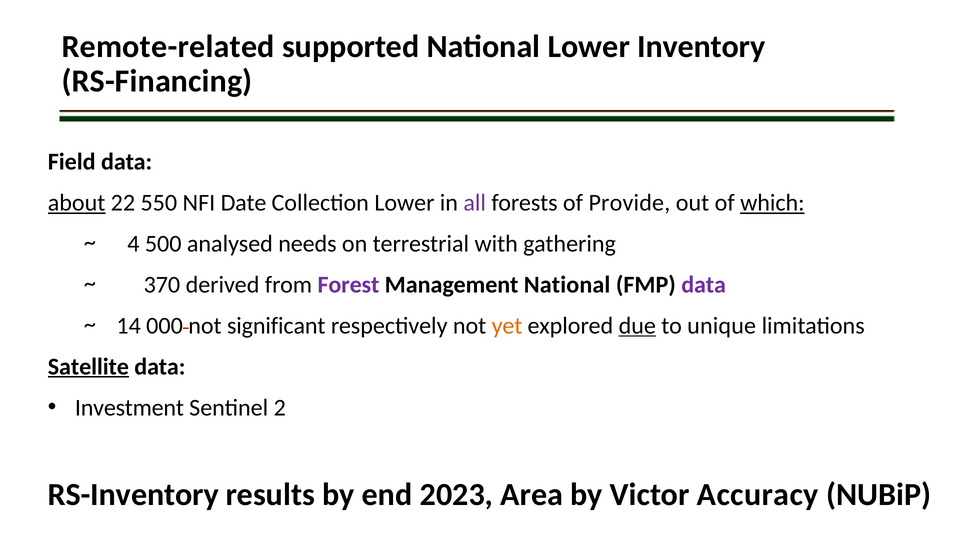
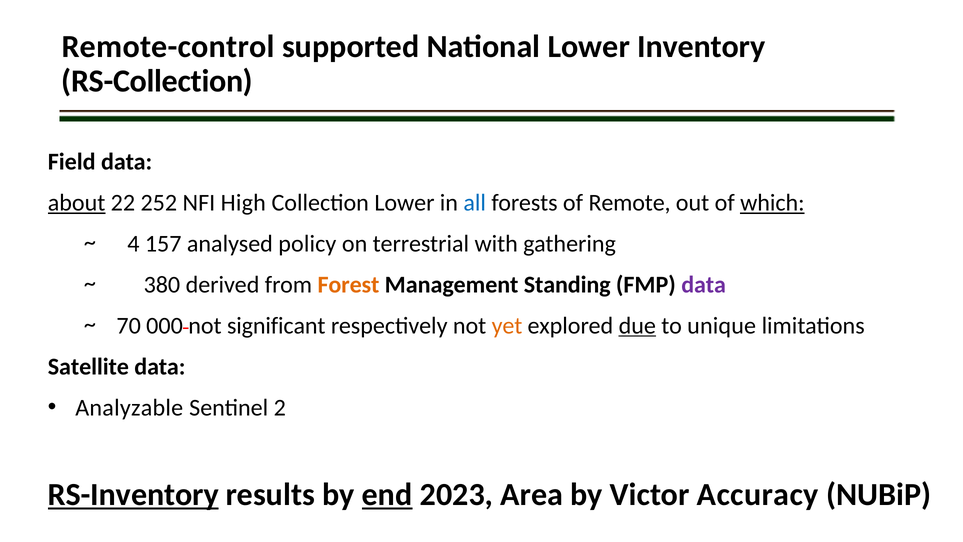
Remote-related: Remote-related -> Remote-control (168, 47)
RS-Financing: RS-Financing -> RS-Collection (157, 81)
550: 550 -> 252 (159, 203)
Date: Date -> High (243, 203)
all colour: purple -> blue (475, 203)
Provide: Provide -> Remote (630, 203)
500: 500 -> 157 (163, 244)
needs: needs -> policy (307, 244)
370: 370 -> 380 (162, 284)
Forest colour: purple -> orange (348, 284)
Management National: National -> Standing (567, 284)
14: 14 -> 70 (129, 325)
Satellite underline: present -> none (88, 366)
Investment: Investment -> Analyzable (129, 407)
RS-Inventory underline: none -> present (133, 495)
end underline: none -> present (387, 495)
